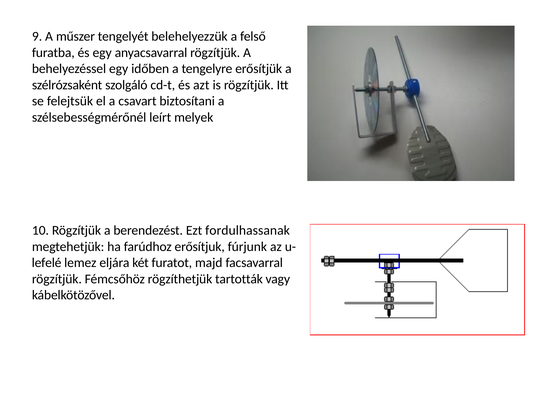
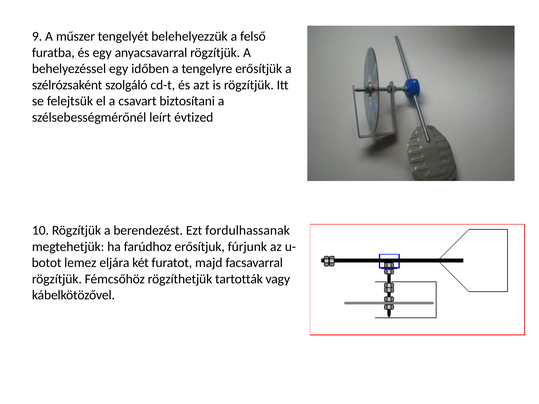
melyek: melyek -> évtized (194, 117)
lefelé: lefelé -> botot (47, 263)
